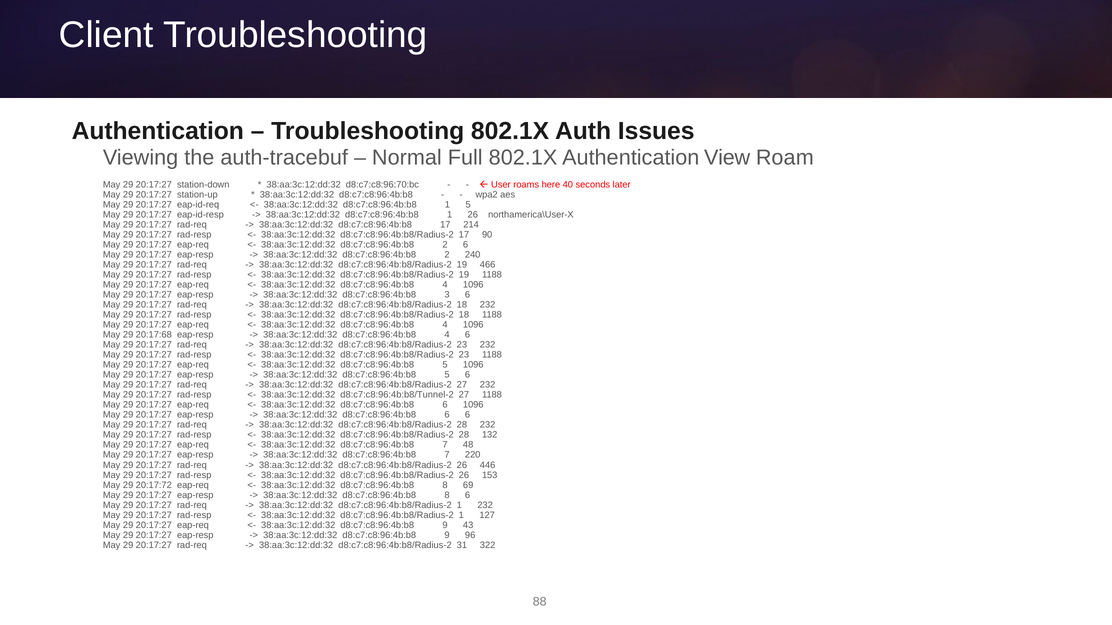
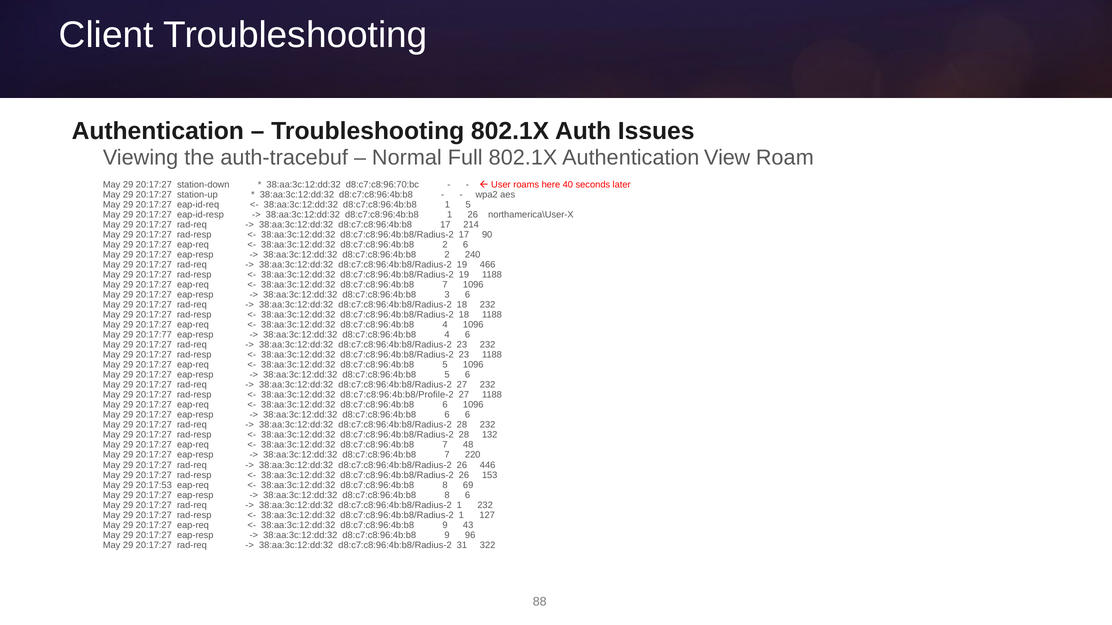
4: 4 -> 7 (445, 285)
20:17:68: 20:17:68 -> 20:17:77 (154, 335)
d8:c7:c8:96:4b:b8/Tunnel-2: d8:c7:c8:96:4b:b8/Tunnel-2 -> d8:c7:c8:96:4b:b8/Profile-2 (397, 395)
20:17:72: 20:17:72 -> 20:17:53 (154, 485)
